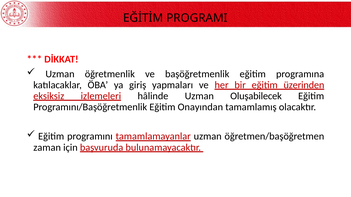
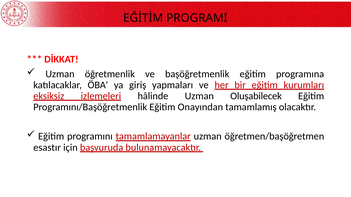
üzerinden: üzerinden -> kurumları (304, 85)
zaman: zaman -> esastır (47, 148)
